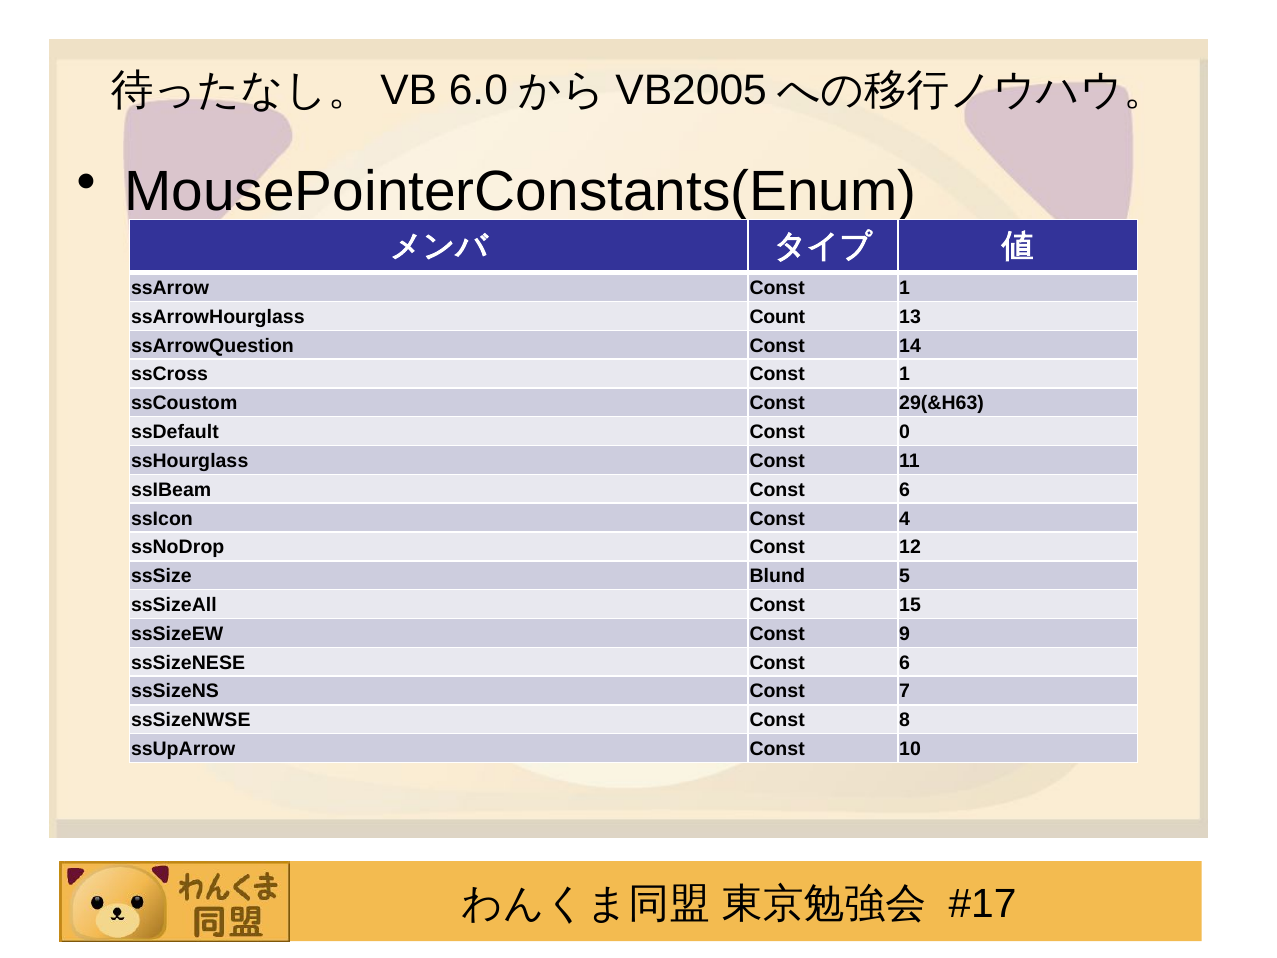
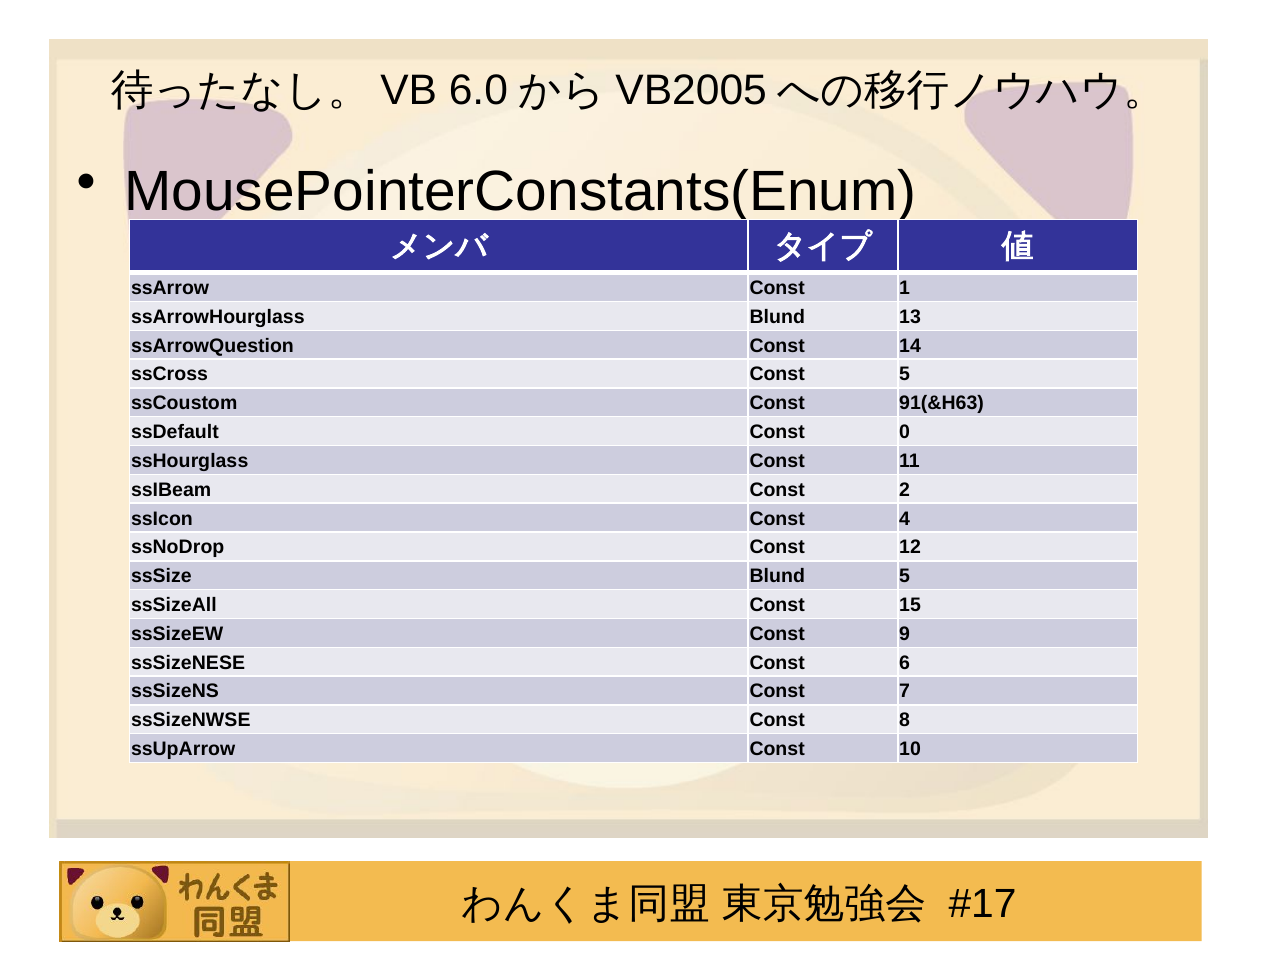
ssArrowHourglass Count: Count -> Blund (777, 317)
ssCross Const 1: 1 -> 5 (905, 374)
29(&H63: 29(&H63 -> 91(&H63 (942, 403)
ssIBeam Const 6: 6 -> 2 (905, 490)
